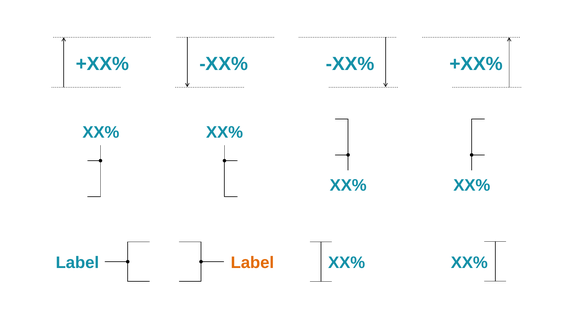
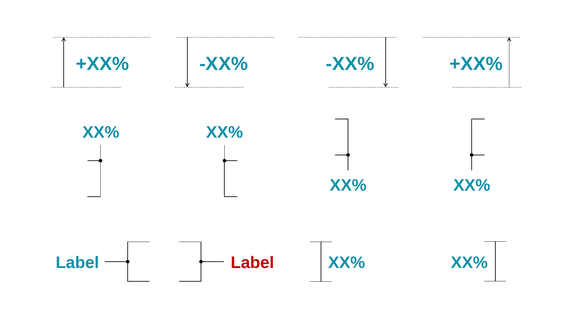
Label colour: orange -> red (252, 263)
